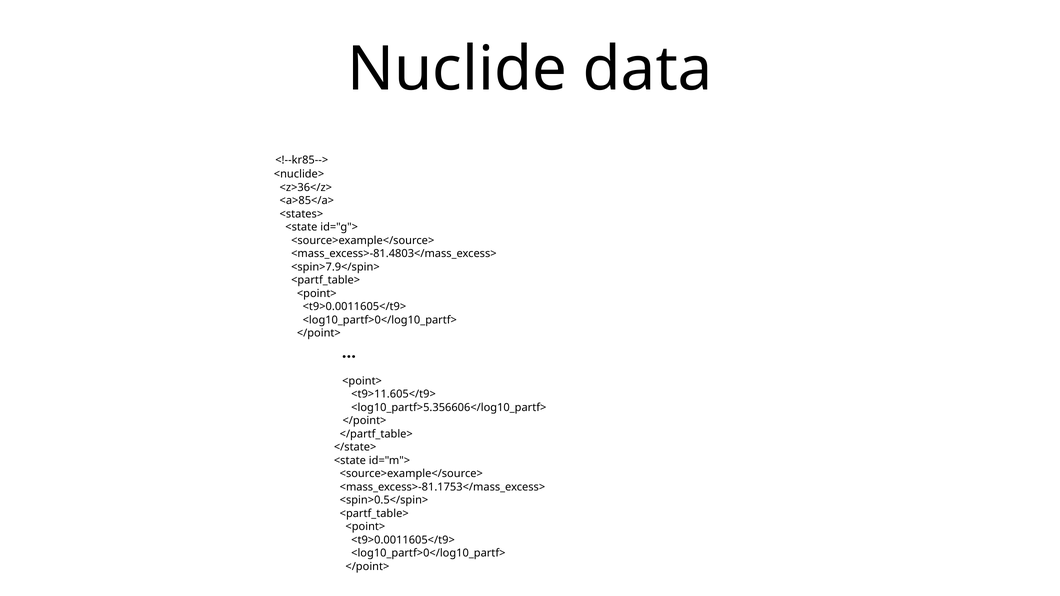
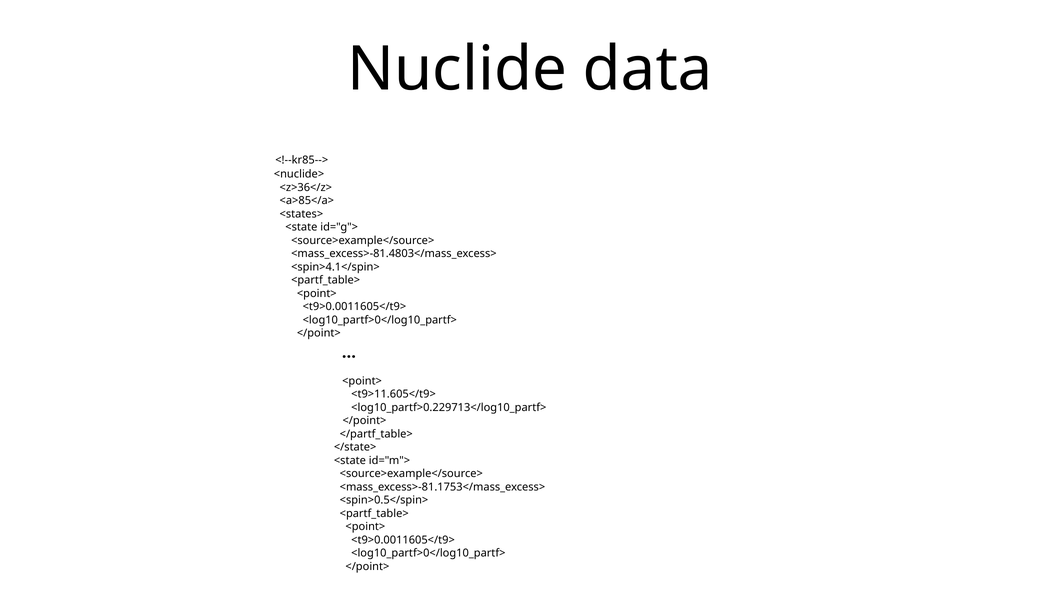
<spin>7.9</spin>: <spin>7.9</spin> -> <spin>4.1</spin> (335, 267)
<log10_partf>5.356606</log10_partf>: <log10_partf>5.356606</log10_partf> -> <log10_partf>0.229713</log10_partf> (449, 408)
